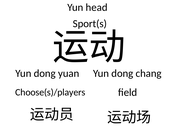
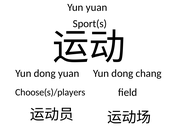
Yun head: head -> yuan (97, 7)
